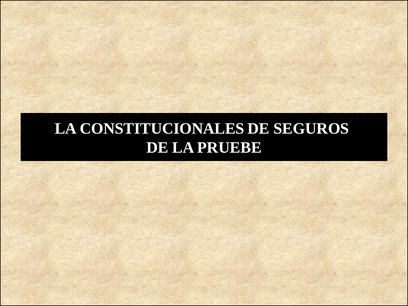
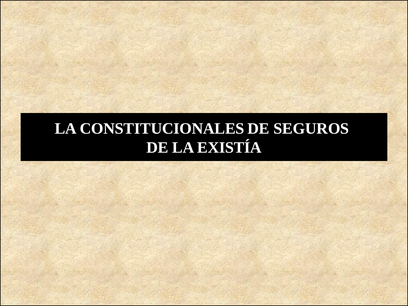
PRUEBE: PRUEBE -> EXISTÍA (230, 148)
